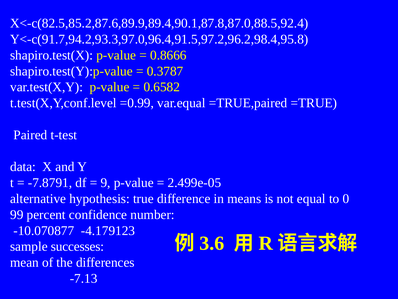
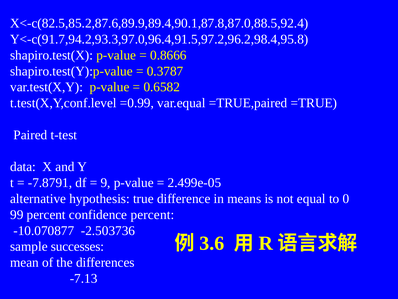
confidence number: number -> percent (152, 214)
-4.179123: -4.179123 -> -2.503736 (108, 230)
